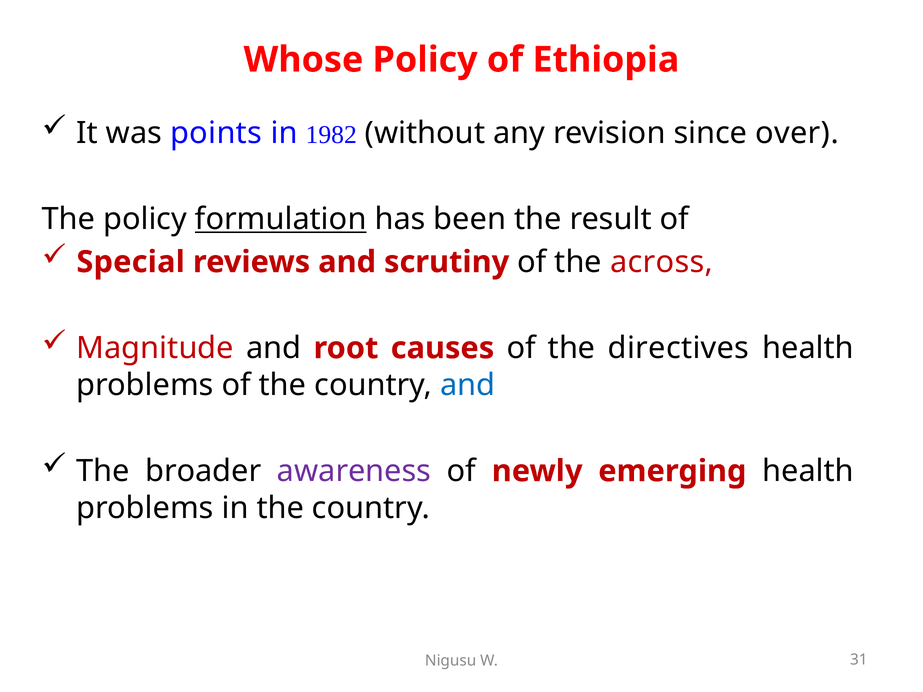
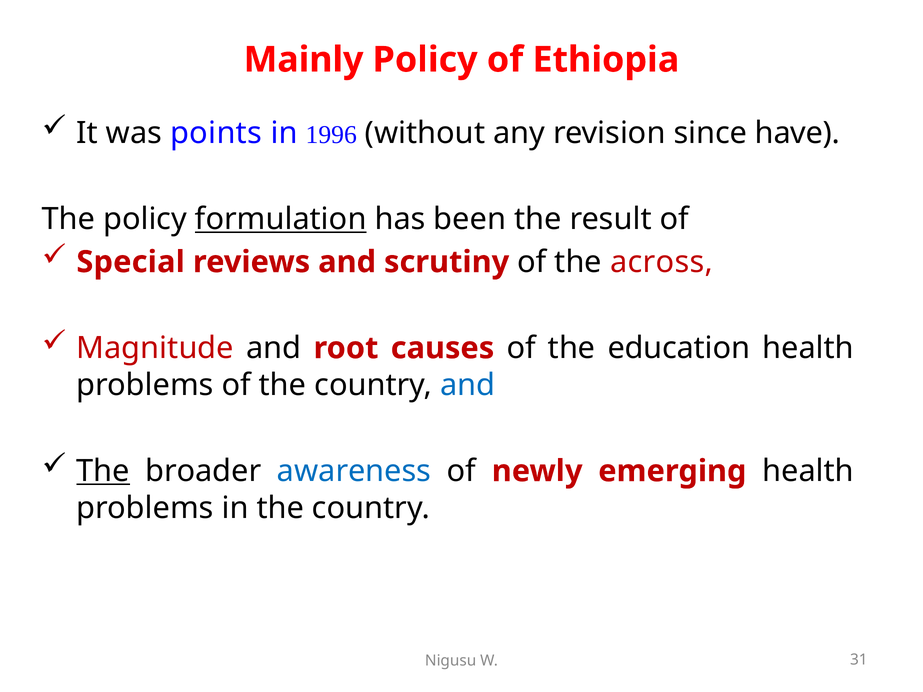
Whose: Whose -> Mainly (304, 60)
1982: 1982 -> 1996 (331, 135)
over: over -> have (797, 133)
directives: directives -> education (679, 348)
The underline: none -> present (103, 471)
awareness colour: purple -> blue (354, 471)
